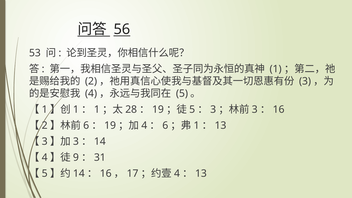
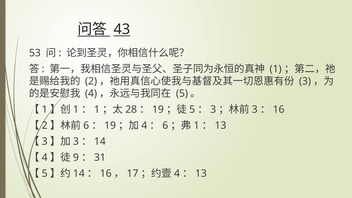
56: 56 -> 43 (122, 29)
